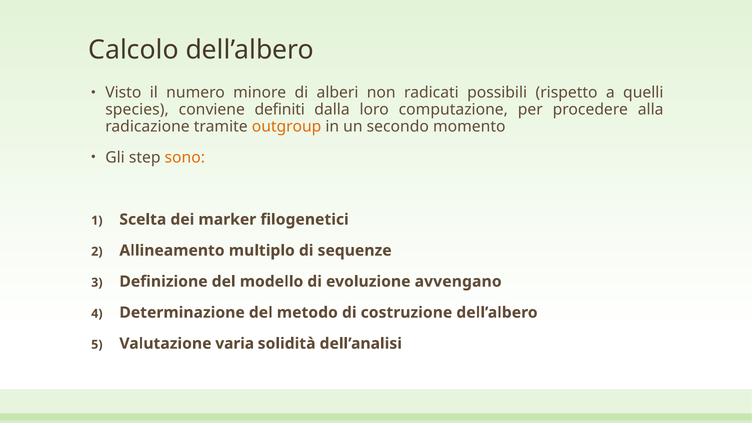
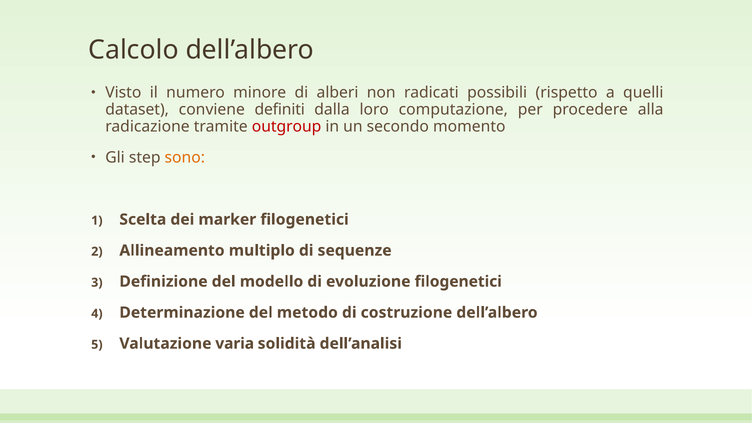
species: species -> dataset (137, 110)
outgroup colour: orange -> red (287, 126)
evoluzione avvengano: avvengano -> filogenetici (458, 282)
